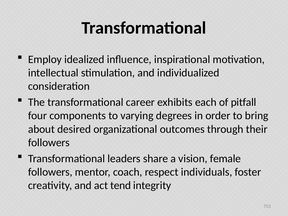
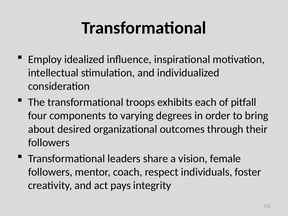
career: career -> troops (140, 102)
tend: tend -> pays (121, 185)
